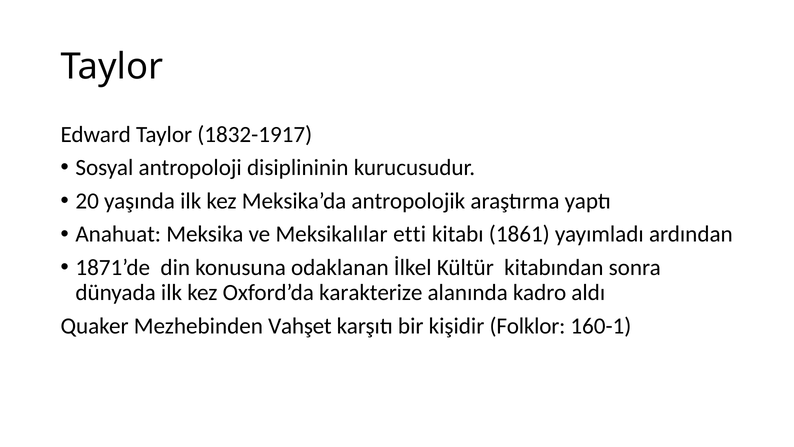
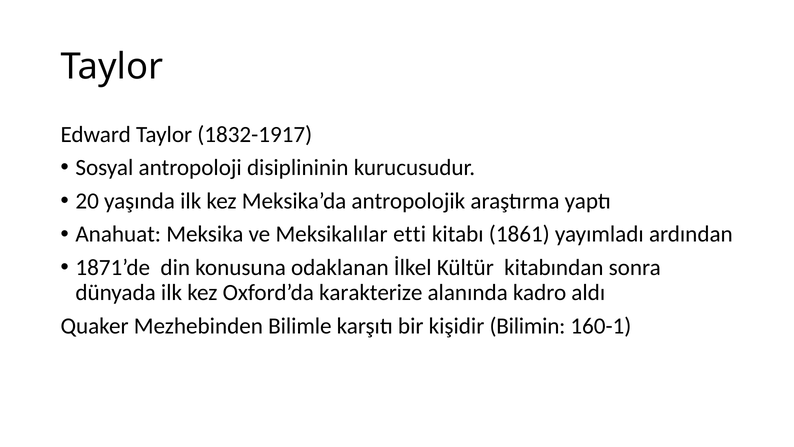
Vahşet: Vahşet -> Bilimle (300, 326)
Folklor: Folklor -> Bilimin (527, 326)
